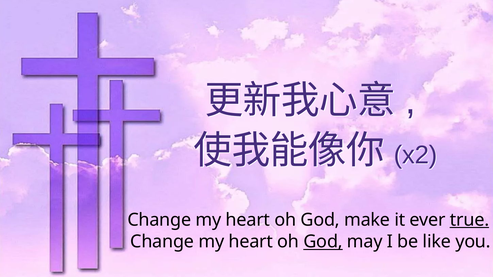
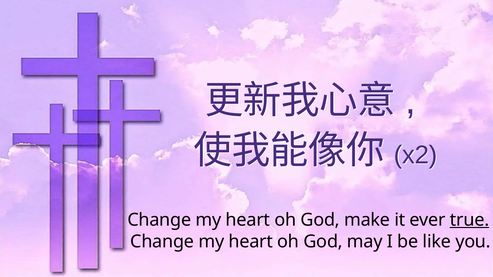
God underline: present -> none (323, 242)
